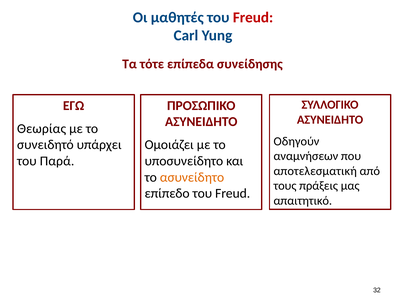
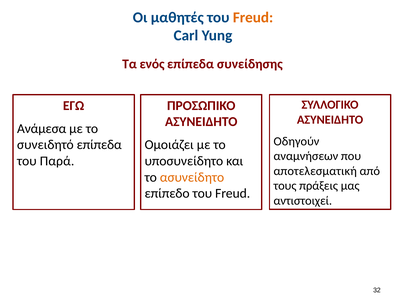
Freud colour: red -> orange (253, 17)
τότε: τότε -> ενός (152, 64)
Θεωρίας: Θεωρίας -> Ανάμεσα (42, 129)
συνειδητό υπάρχει: υπάρχει -> επίπεδα (99, 145)
απαιτητικό: απαιτητικό -> αντιστοιχεί (303, 201)
